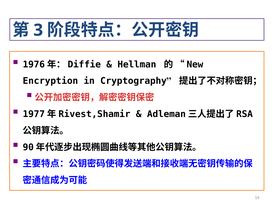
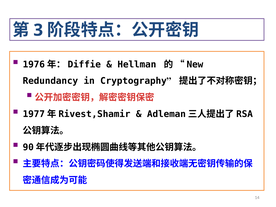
Encryption: Encryption -> Redundancy (50, 81)
